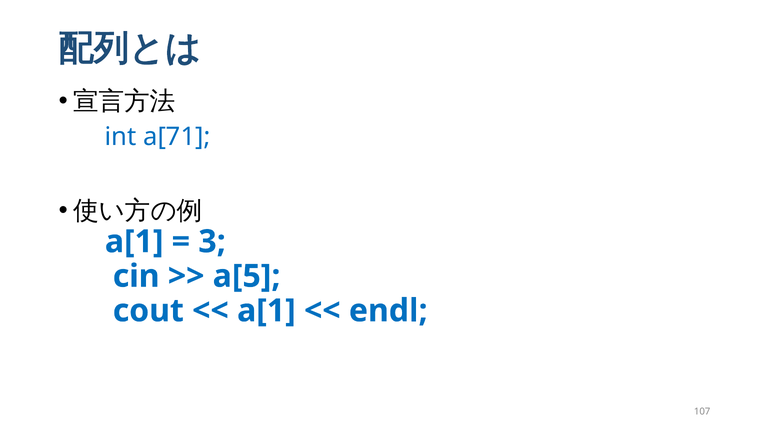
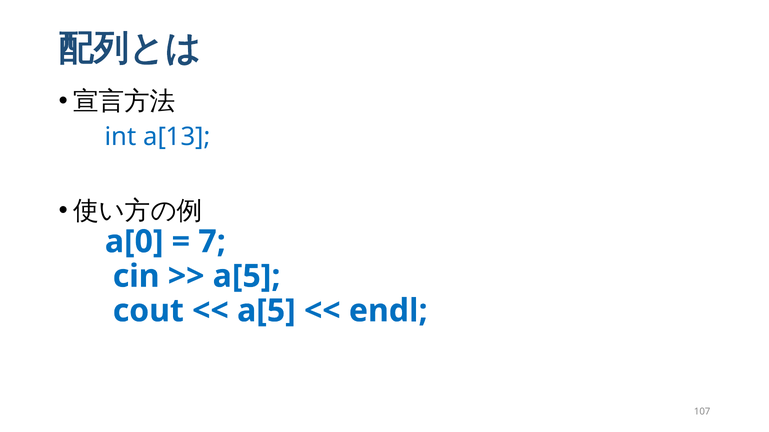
a[71: a[71 -> a[13 (177, 137)
a[1: a[1 -> a[0 (134, 242)
3: 3 -> 7 (212, 242)
a[1: a[1 -> a[5 (266, 311)
